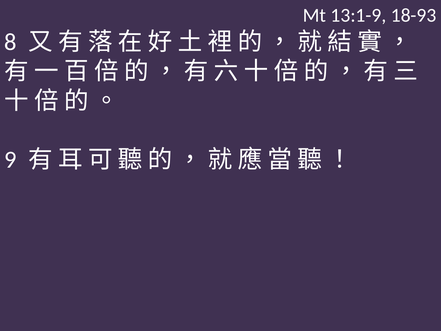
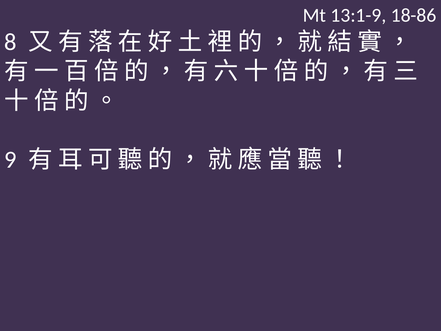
18-93: 18-93 -> 18-86 (414, 15)
